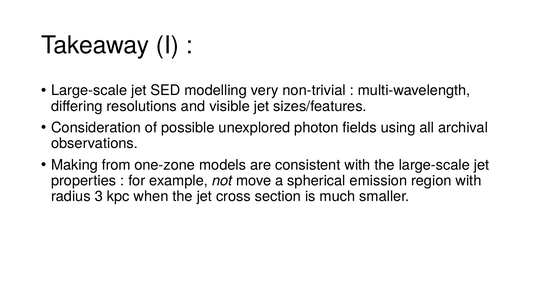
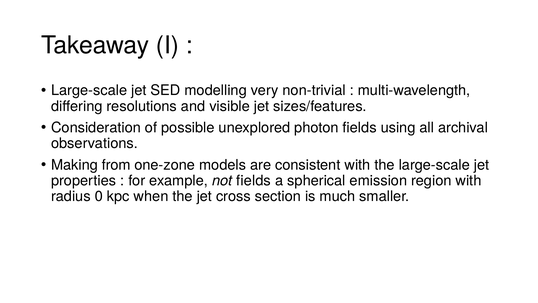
not move: move -> fields (254, 180)
3: 3 -> 0 (99, 196)
